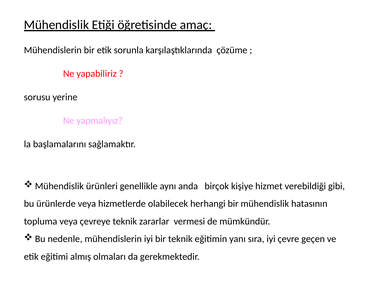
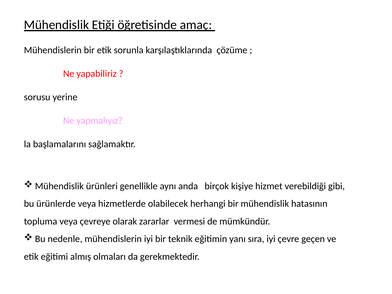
çevreye teknik: teknik -> olarak (125, 221)
